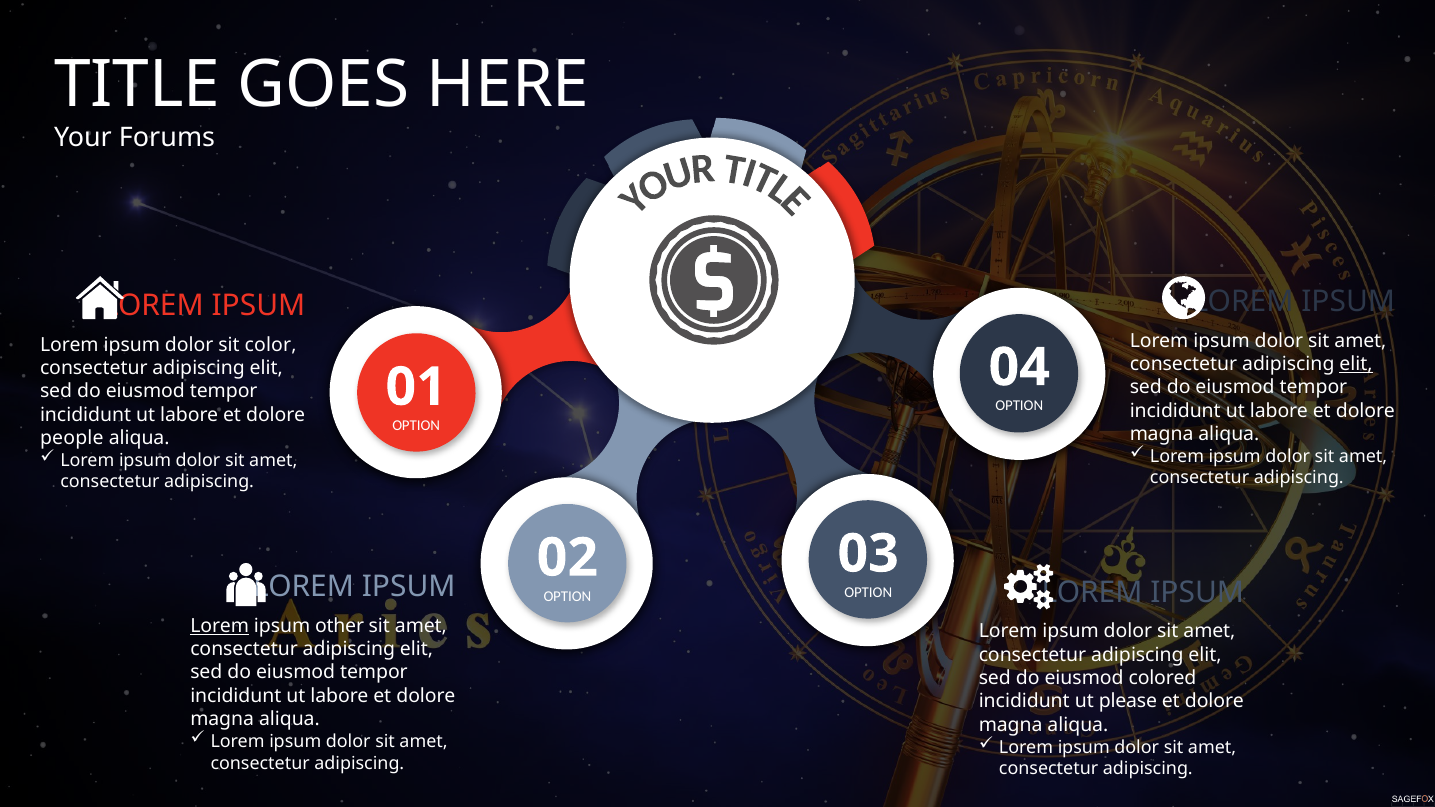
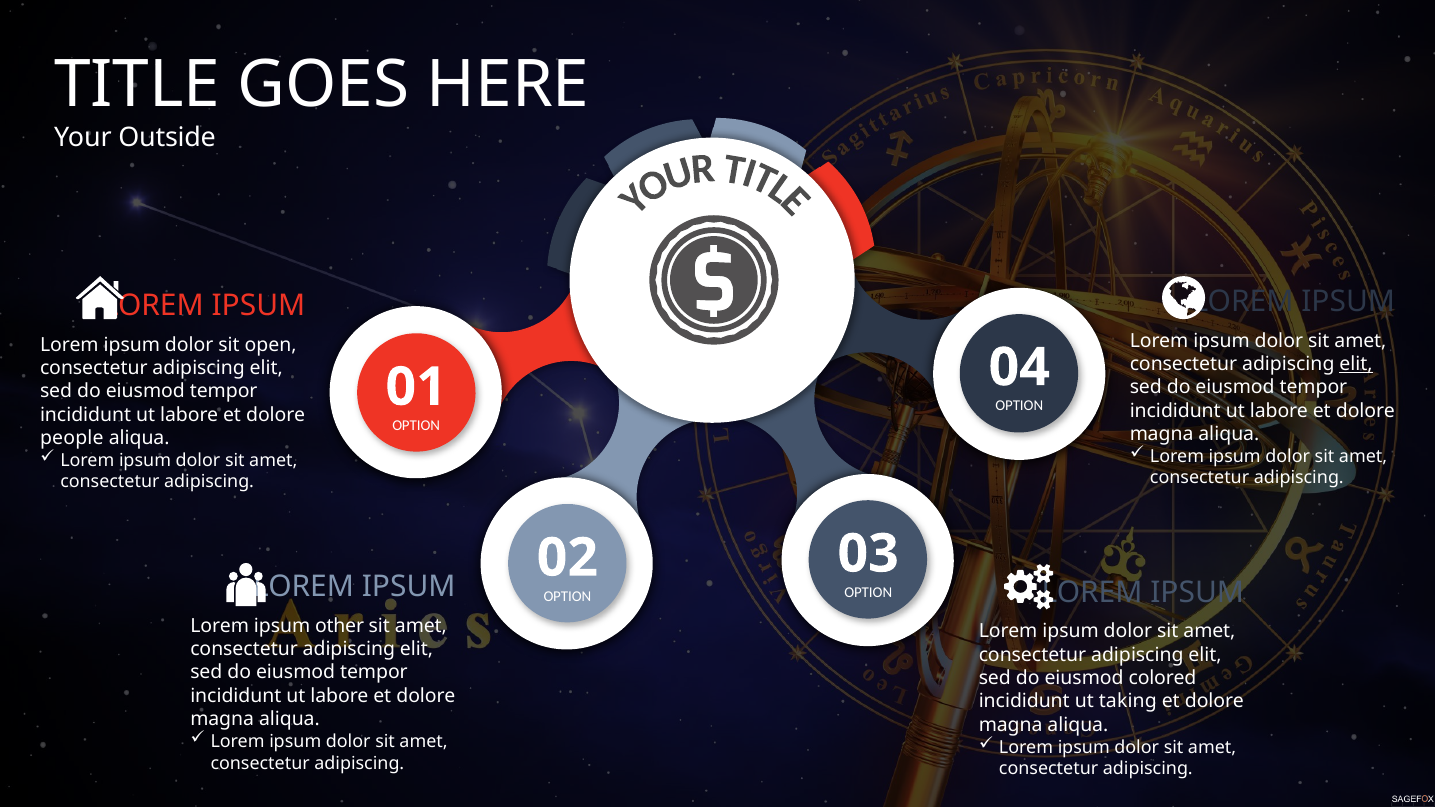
Forums: Forums -> Outside (167, 138)
color: color -> open (271, 345)
Lorem underline: present -> none (220, 626)
please: please -> taking (1128, 702)
